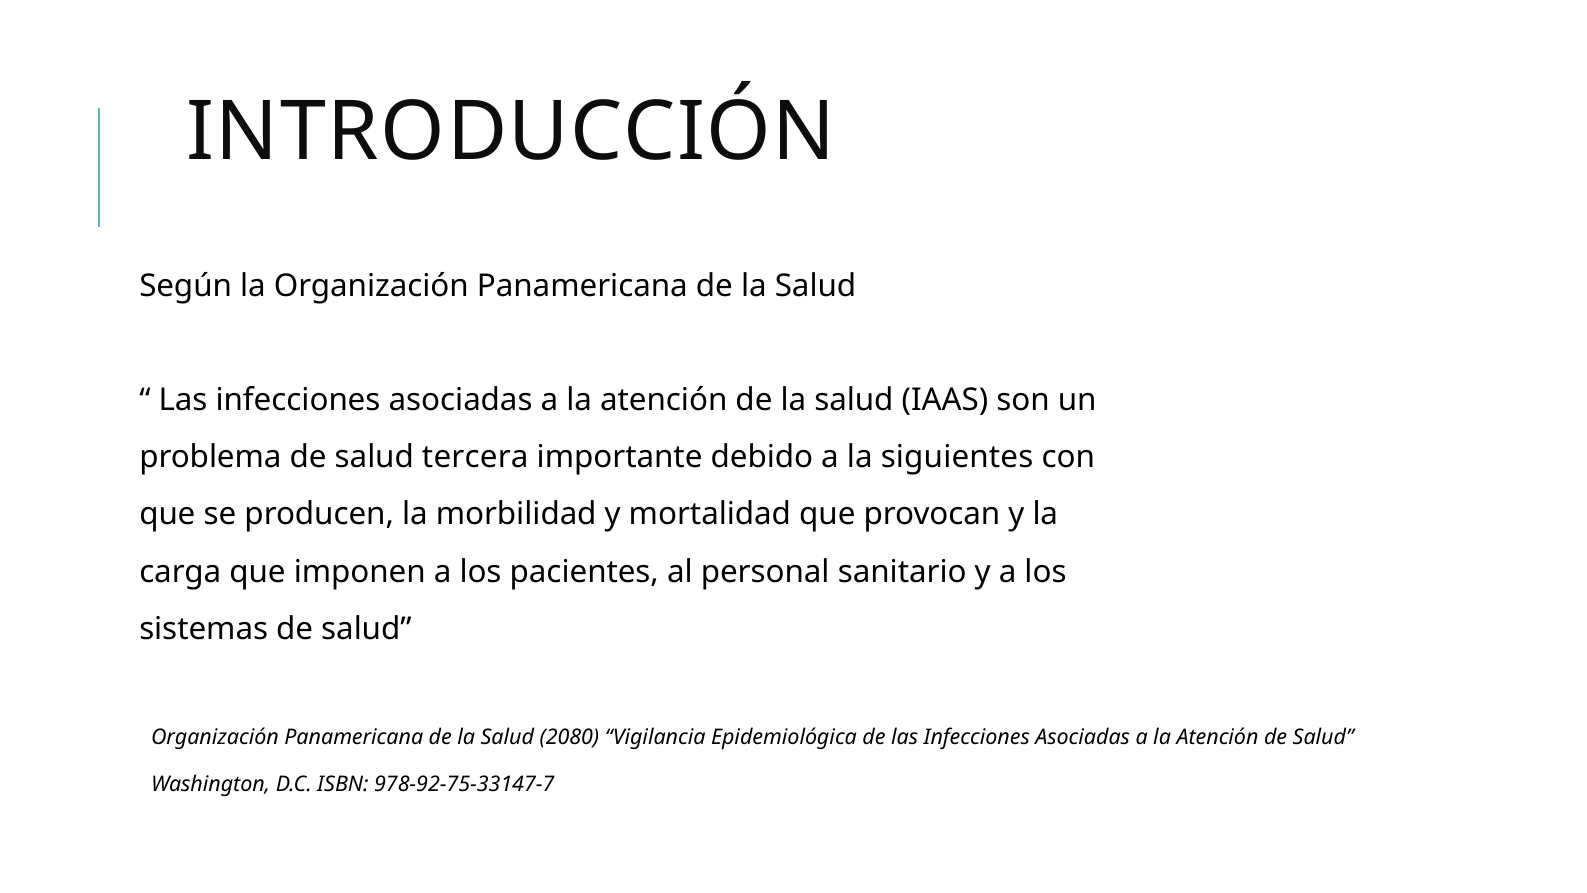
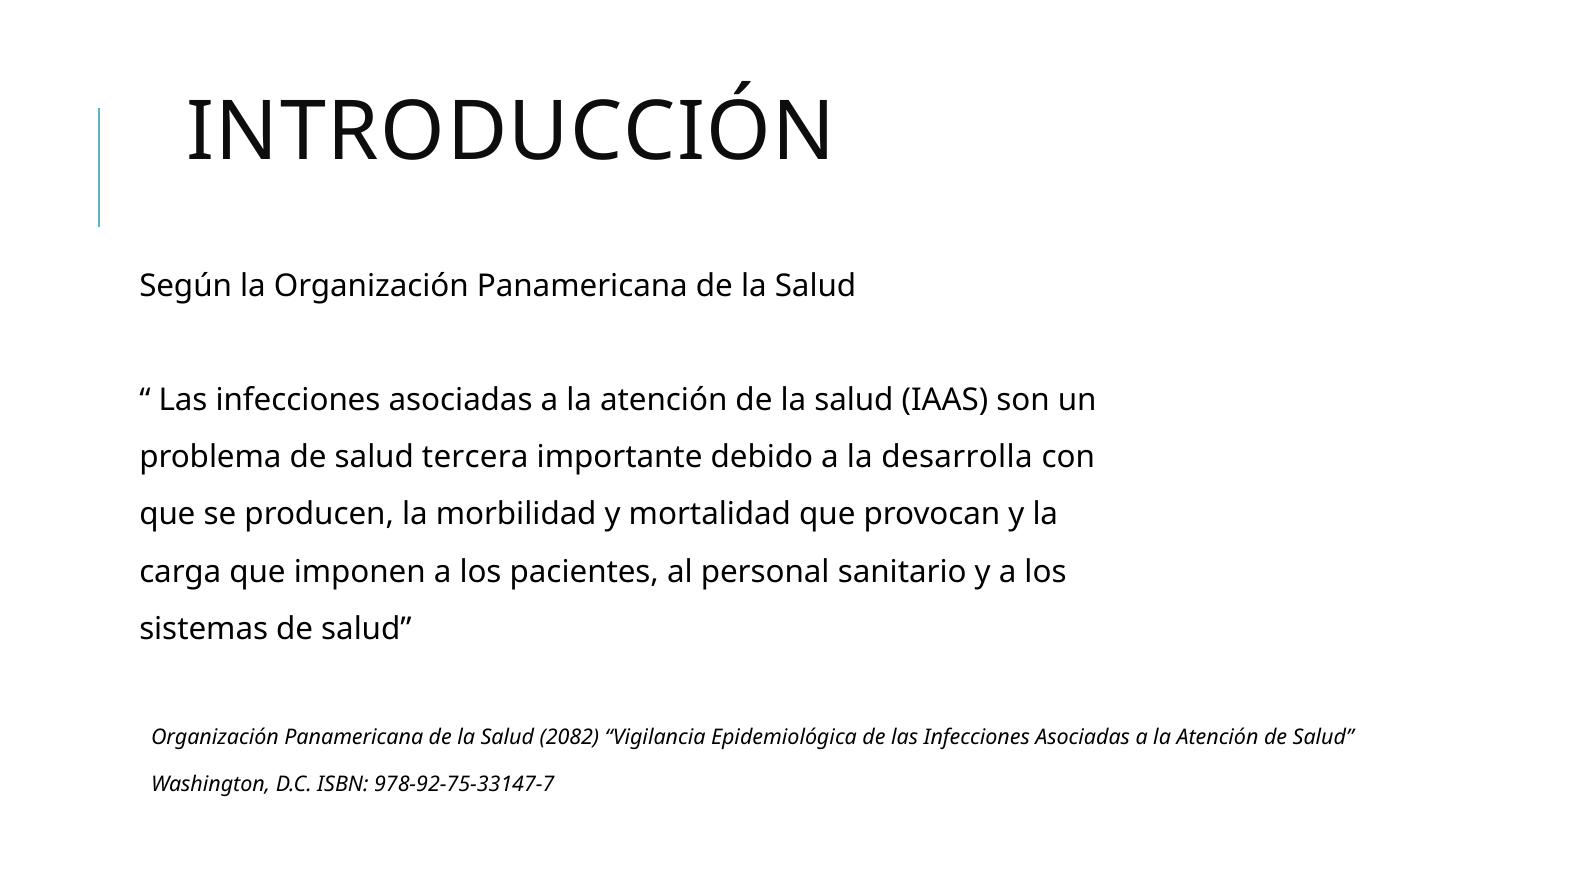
siguientes: siguientes -> desarrolla (957, 457)
2080: 2080 -> 2082 (569, 737)
